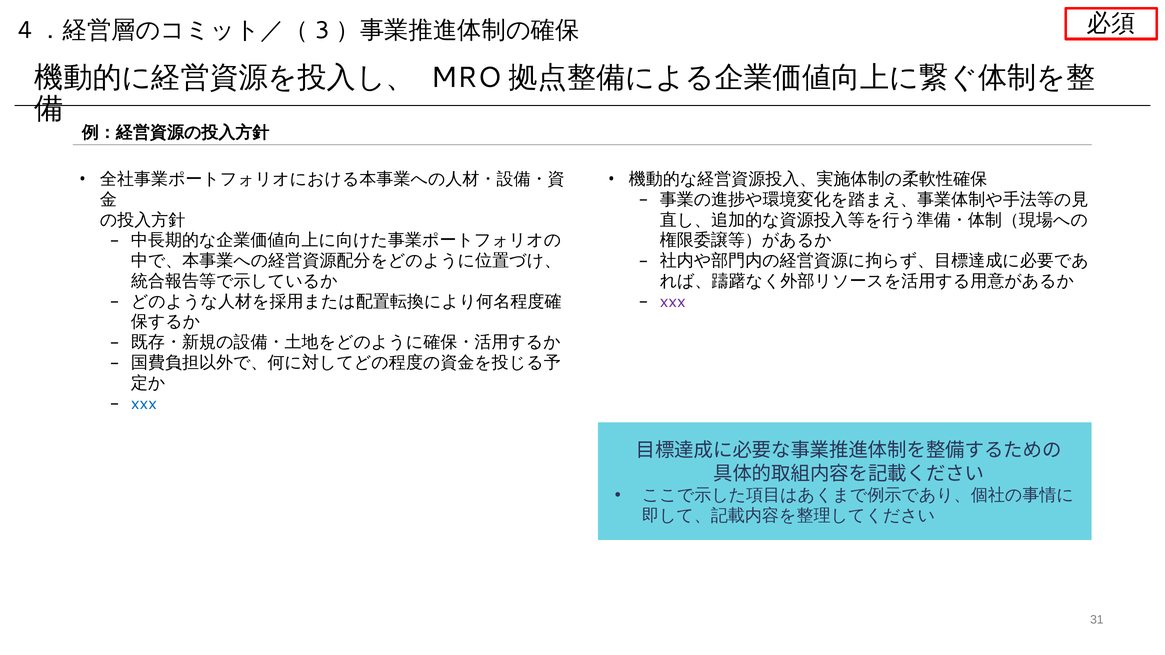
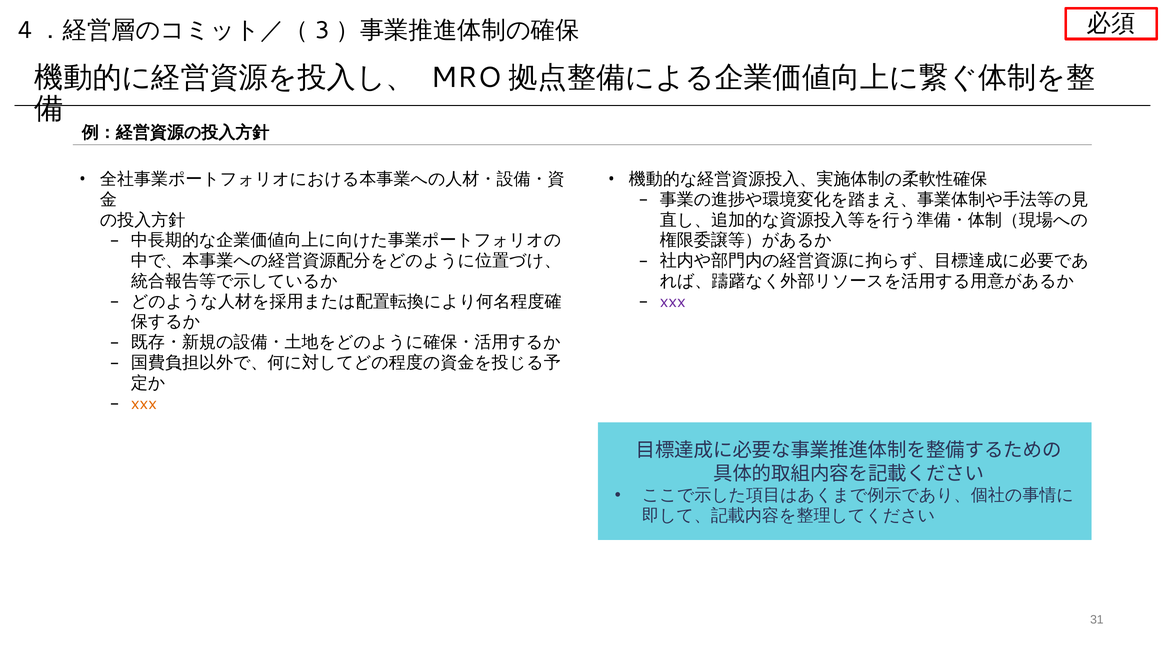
xxx colour: blue -> orange (144, 404)
